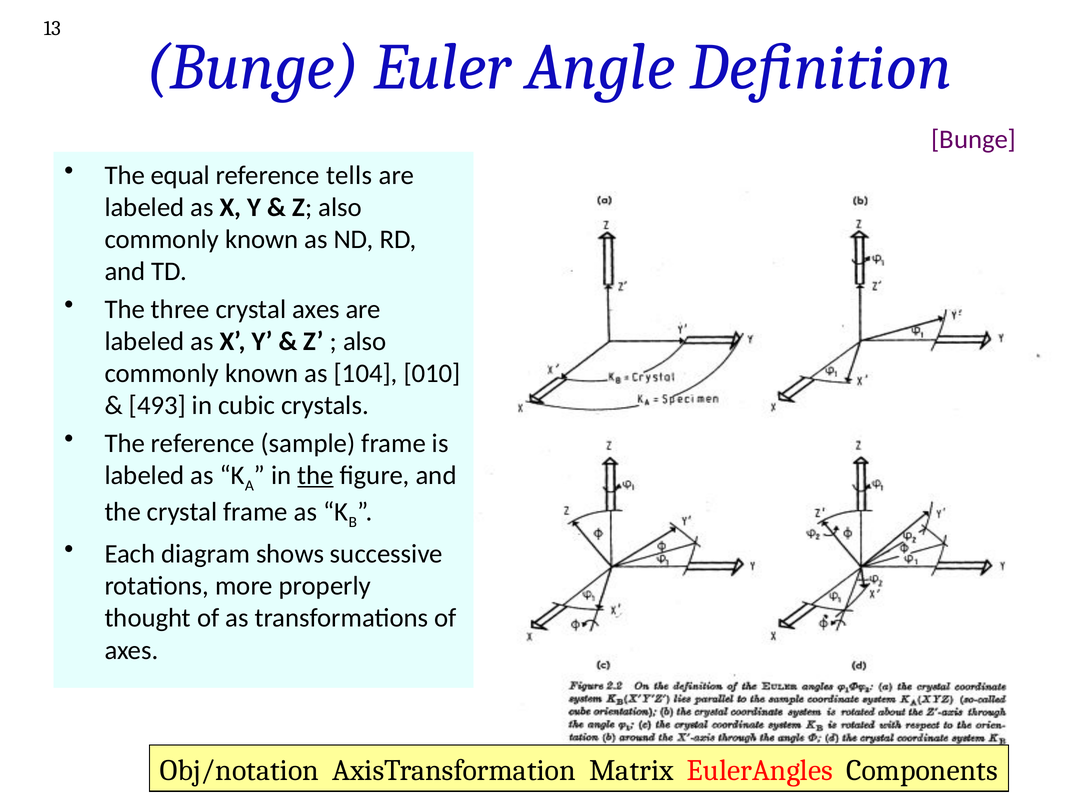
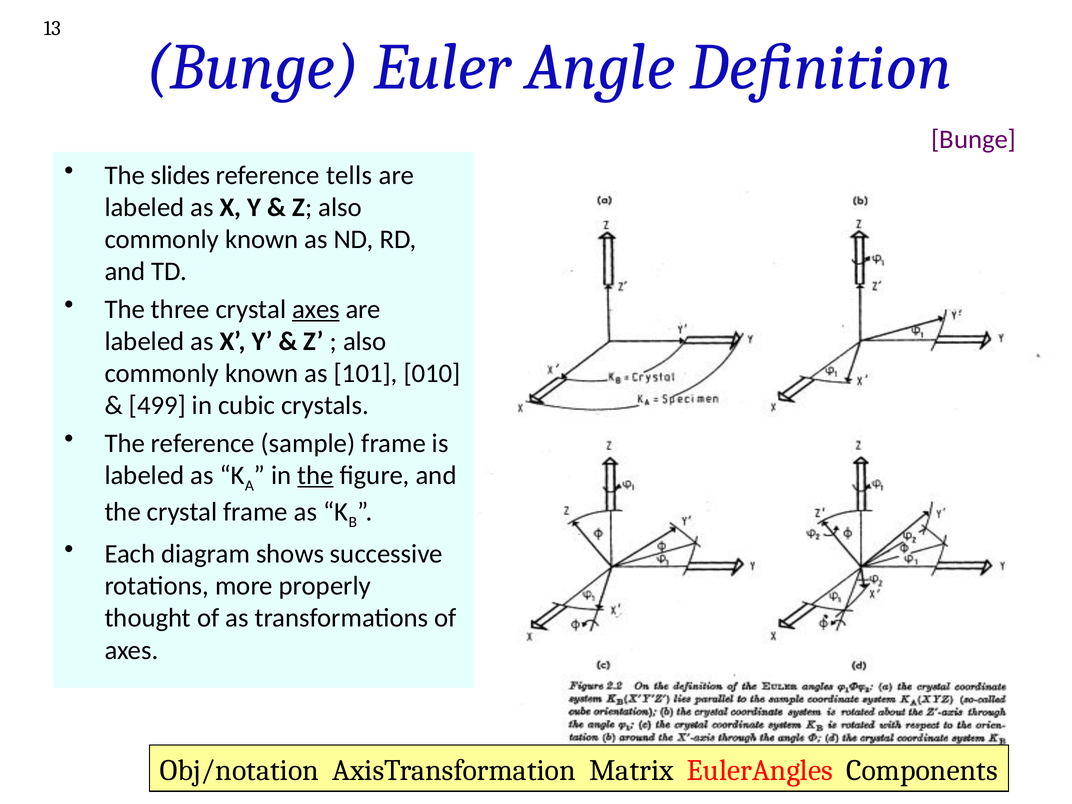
equal: equal -> slides (180, 175)
axes underline: none -> present (316, 309)
104: 104 -> 101 (366, 373)
493: 493 -> 499 (157, 406)
